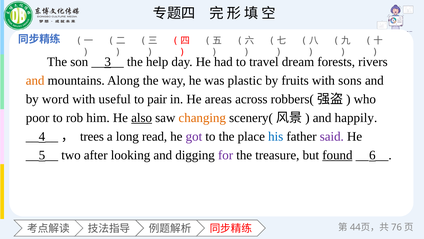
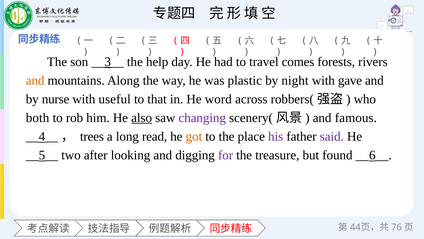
dream: dream -> comes (298, 62)
fruits: fruits -> night (295, 80)
sons: sons -> gave (350, 80)
word: word -> nurse (56, 99)
pair: pair -> that (157, 99)
areas: areas -> word (218, 99)
poor: poor -> both (38, 118)
changing colour: orange -> purple (202, 118)
happily: happily -> famous (356, 118)
got colour: purple -> orange (194, 136)
his colour: blue -> purple (276, 136)
found underline: present -> none (337, 155)
